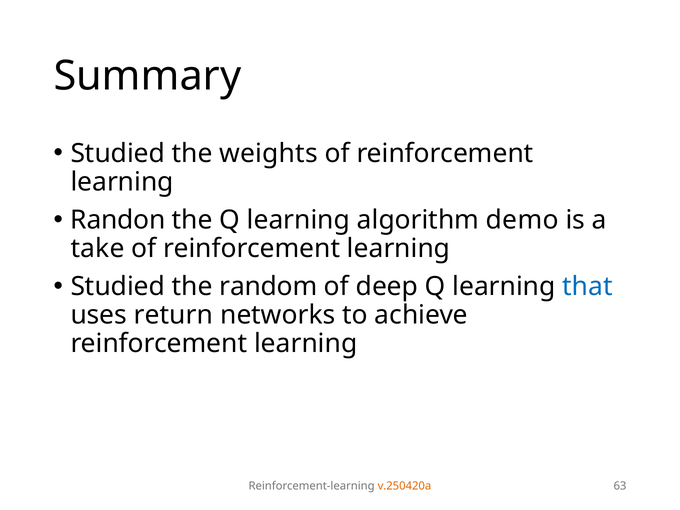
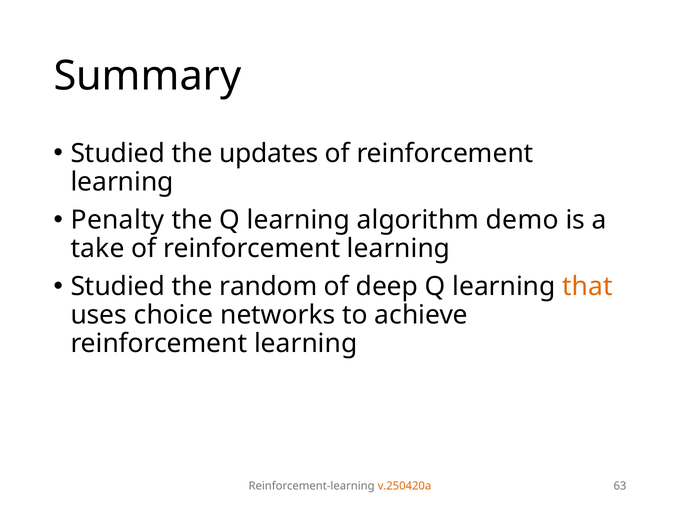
weights: weights -> updates (269, 153)
Randon: Randon -> Penalty (118, 220)
that colour: blue -> orange (587, 286)
return: return -> choice (174, 315)
